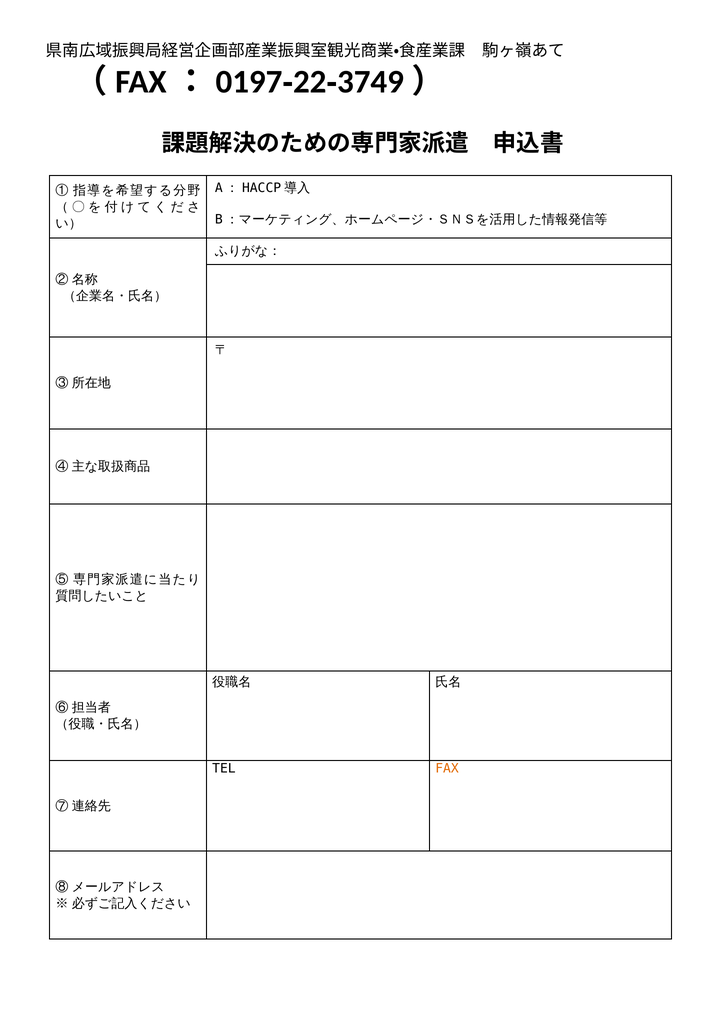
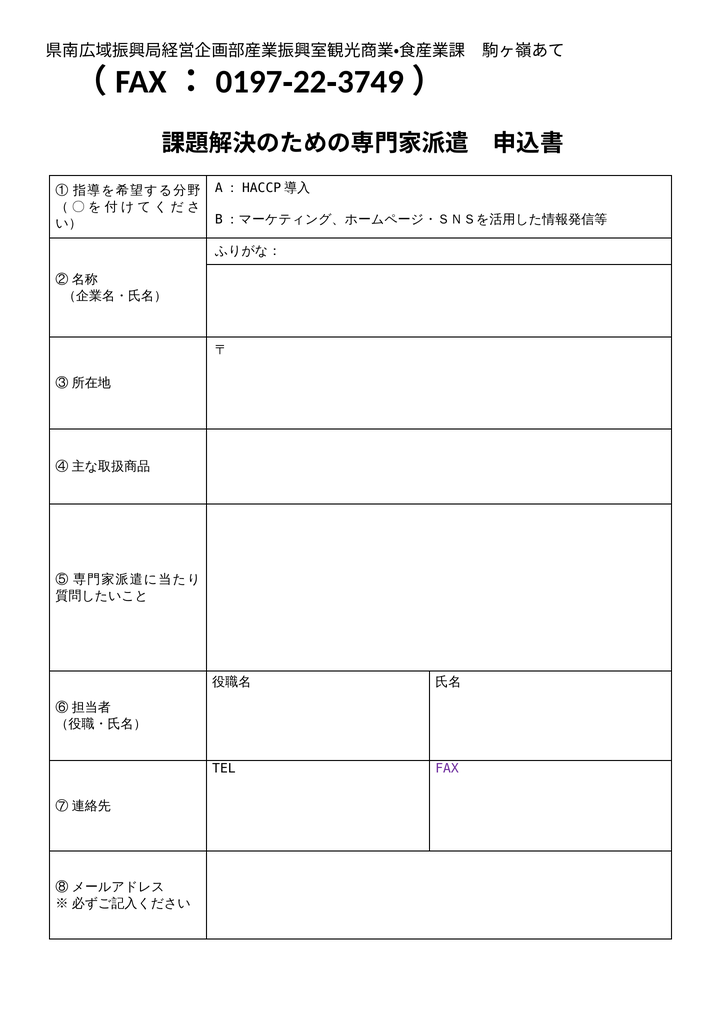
FAX colour: orange -> purple (447, 768)
